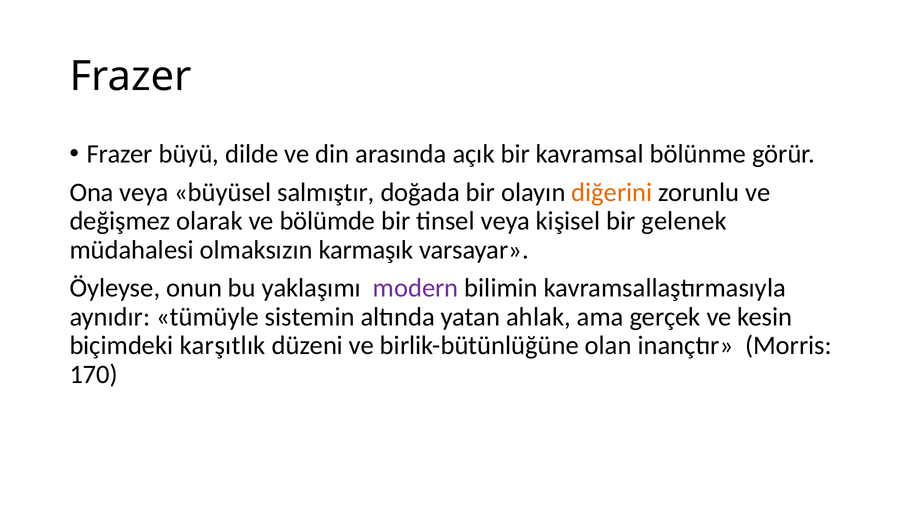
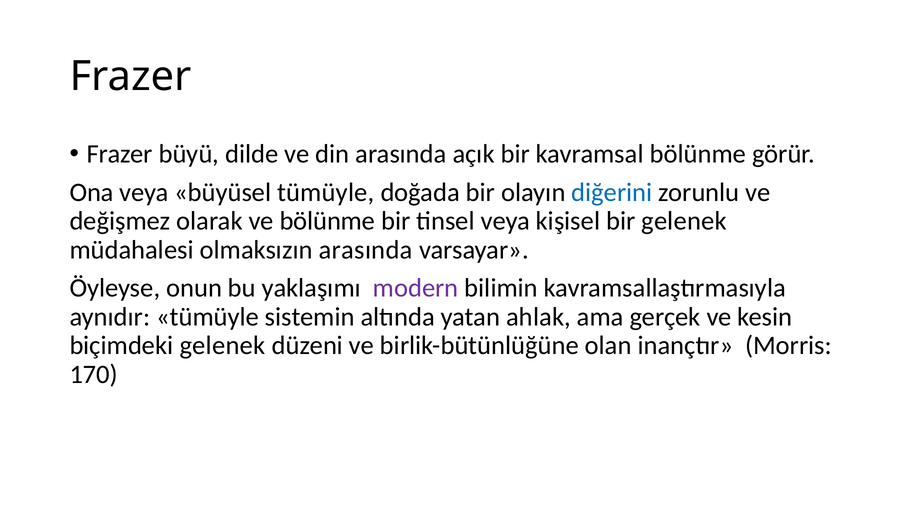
büyüsel salmıştır: salmıştır -> tümüyle (326, 192)
diğerini colour: orange -> blue (612, 192)
ve bölümde: bölümde -> bölünme (327, 221)
olmaksızın karmaşık: karmaşık -> arasında (366, 250)
biçimdeki karşıtlık: karşıtlık -> gelenek (223, 346)
